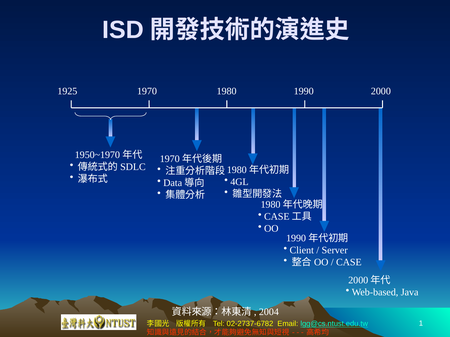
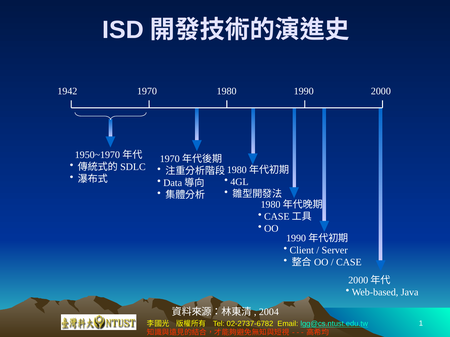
1925: 1925 -> 1942 (67, 91)
